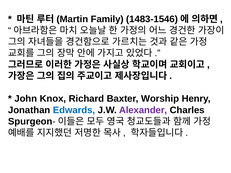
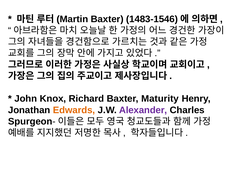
Family: Family -> Baxter (107, 19)
Worship: Worship -> Maturity (160, 99)
Edwards colour: blue -> orange (74, 110)
